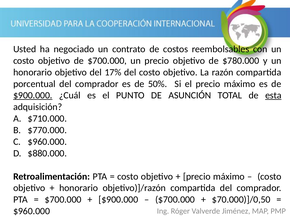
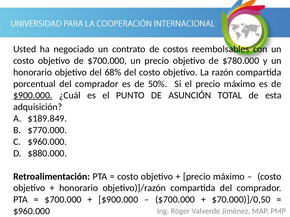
17%: 17% -> 68% (113, 72)
esta underline: present -> none (273, 96)
$710.000: $710.000 -> $189.849 (47, 119)
